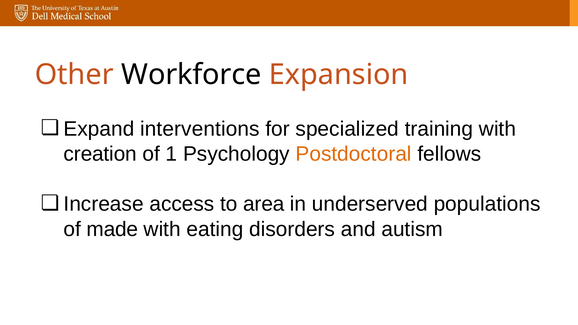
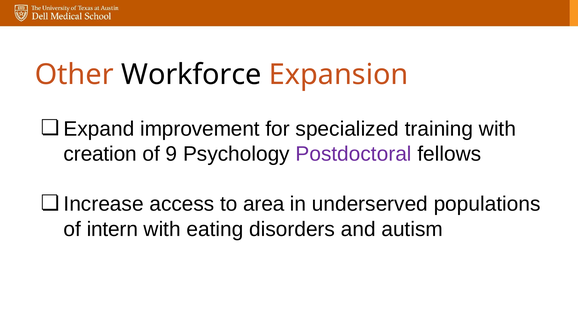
interventions: interventions -> improvement (200, 129)
1: 1 -> 9 (171, 154)
Postdoctoral colour: orange -> purple (354, 154)
made: made -> intern (112, 229)
